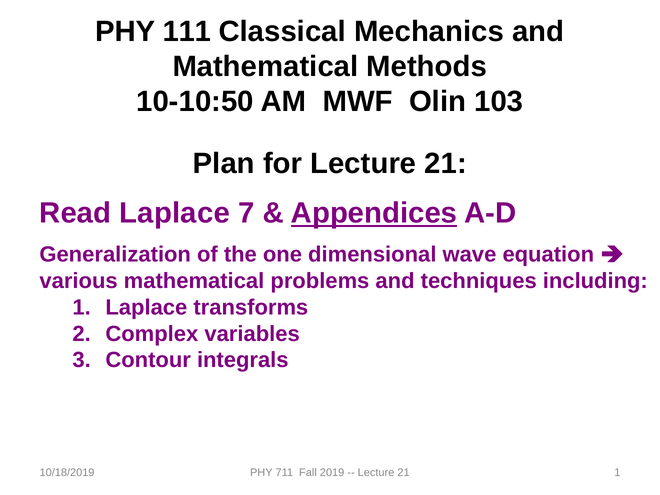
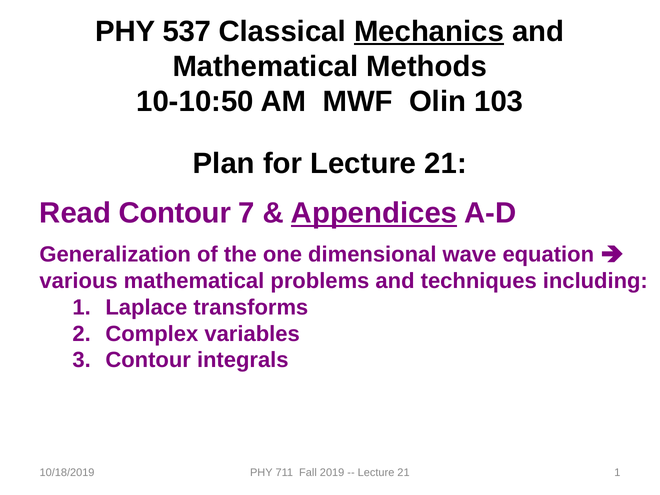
111: 111 -> 537 (187, 31)
Mechanics underline: none -> present (429, 31)
Read Laplace: Laplace -> Contour (175, 213)
